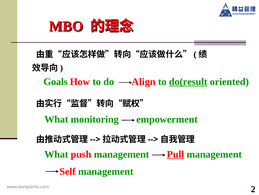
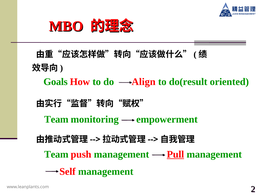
do(result underline: present -> none (188, 81)
What: What -> Team (56, 119)
What: What -> Team (56, 154)
